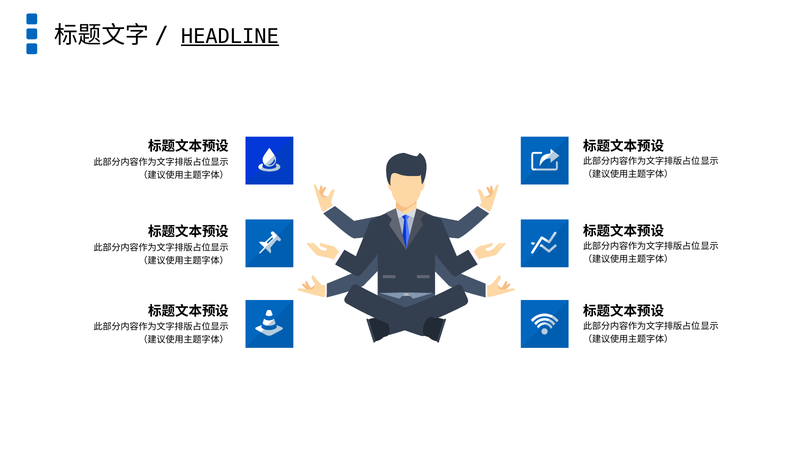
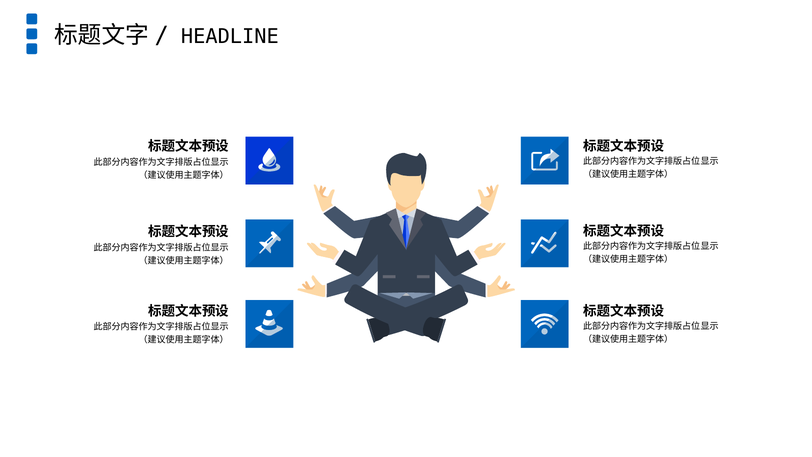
HEADLINE underline: present -> none (230, 36)
